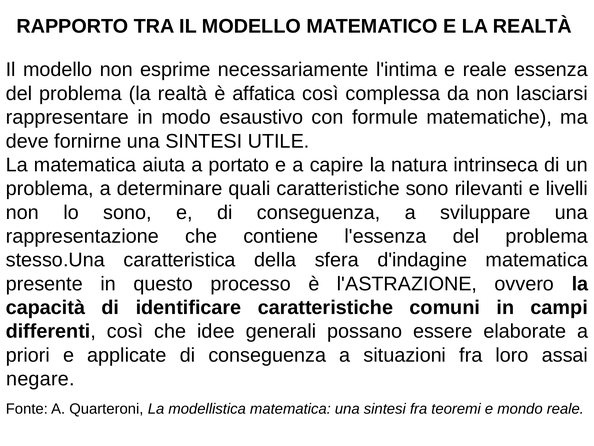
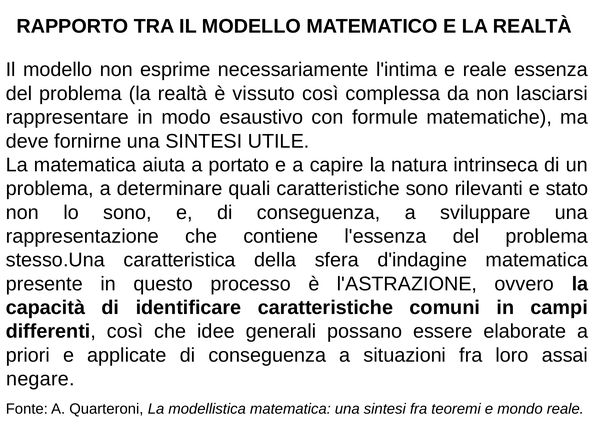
affatica: affatica -> vissuto (264, 93)
livelli: livelli -> stato (567, 189)
